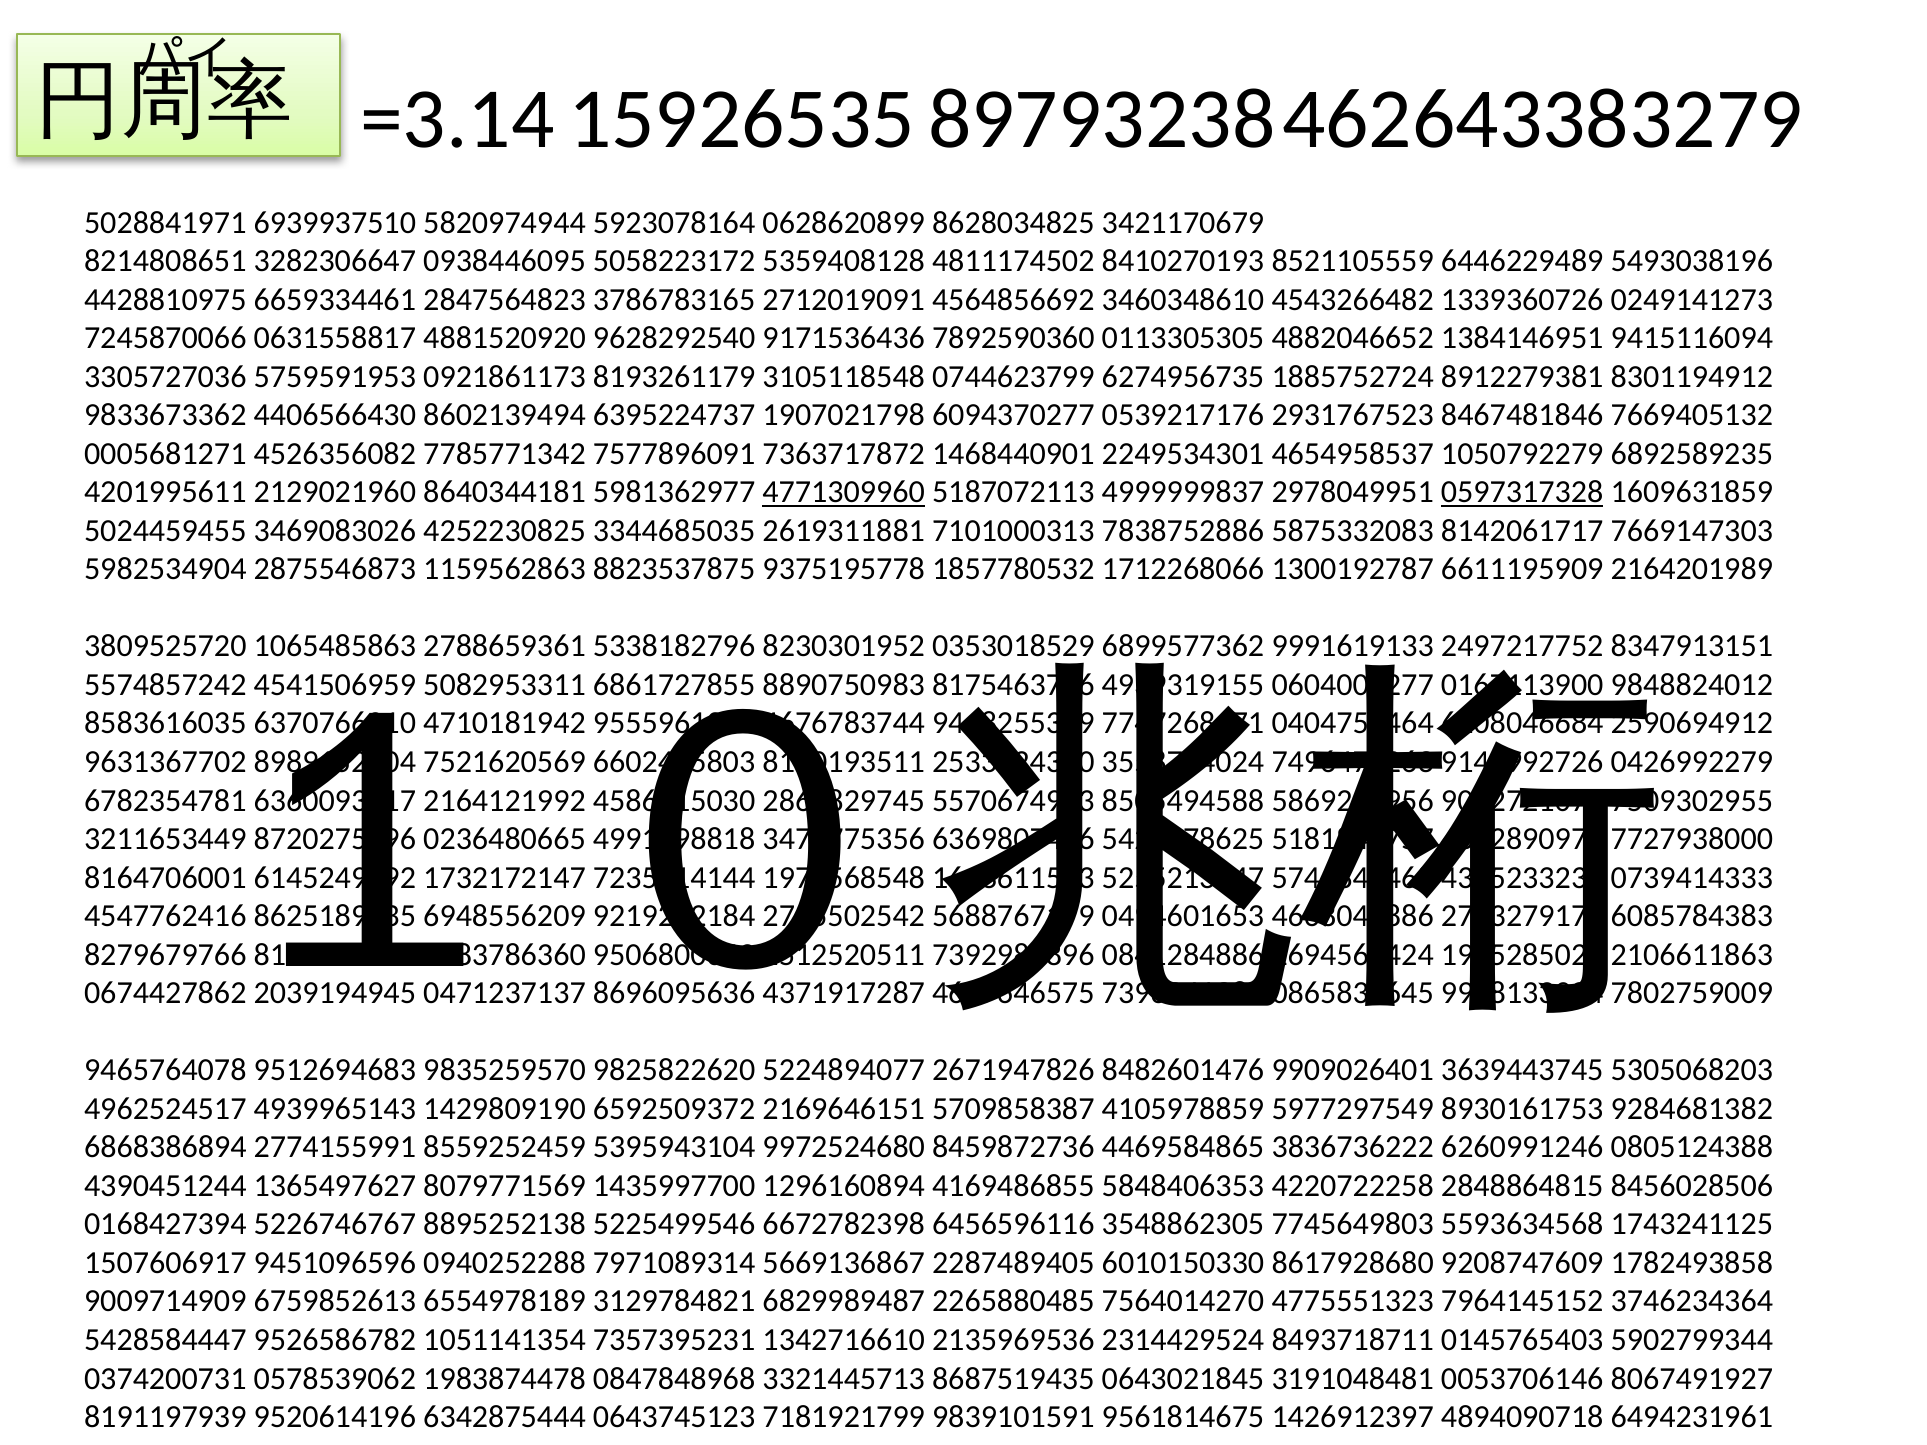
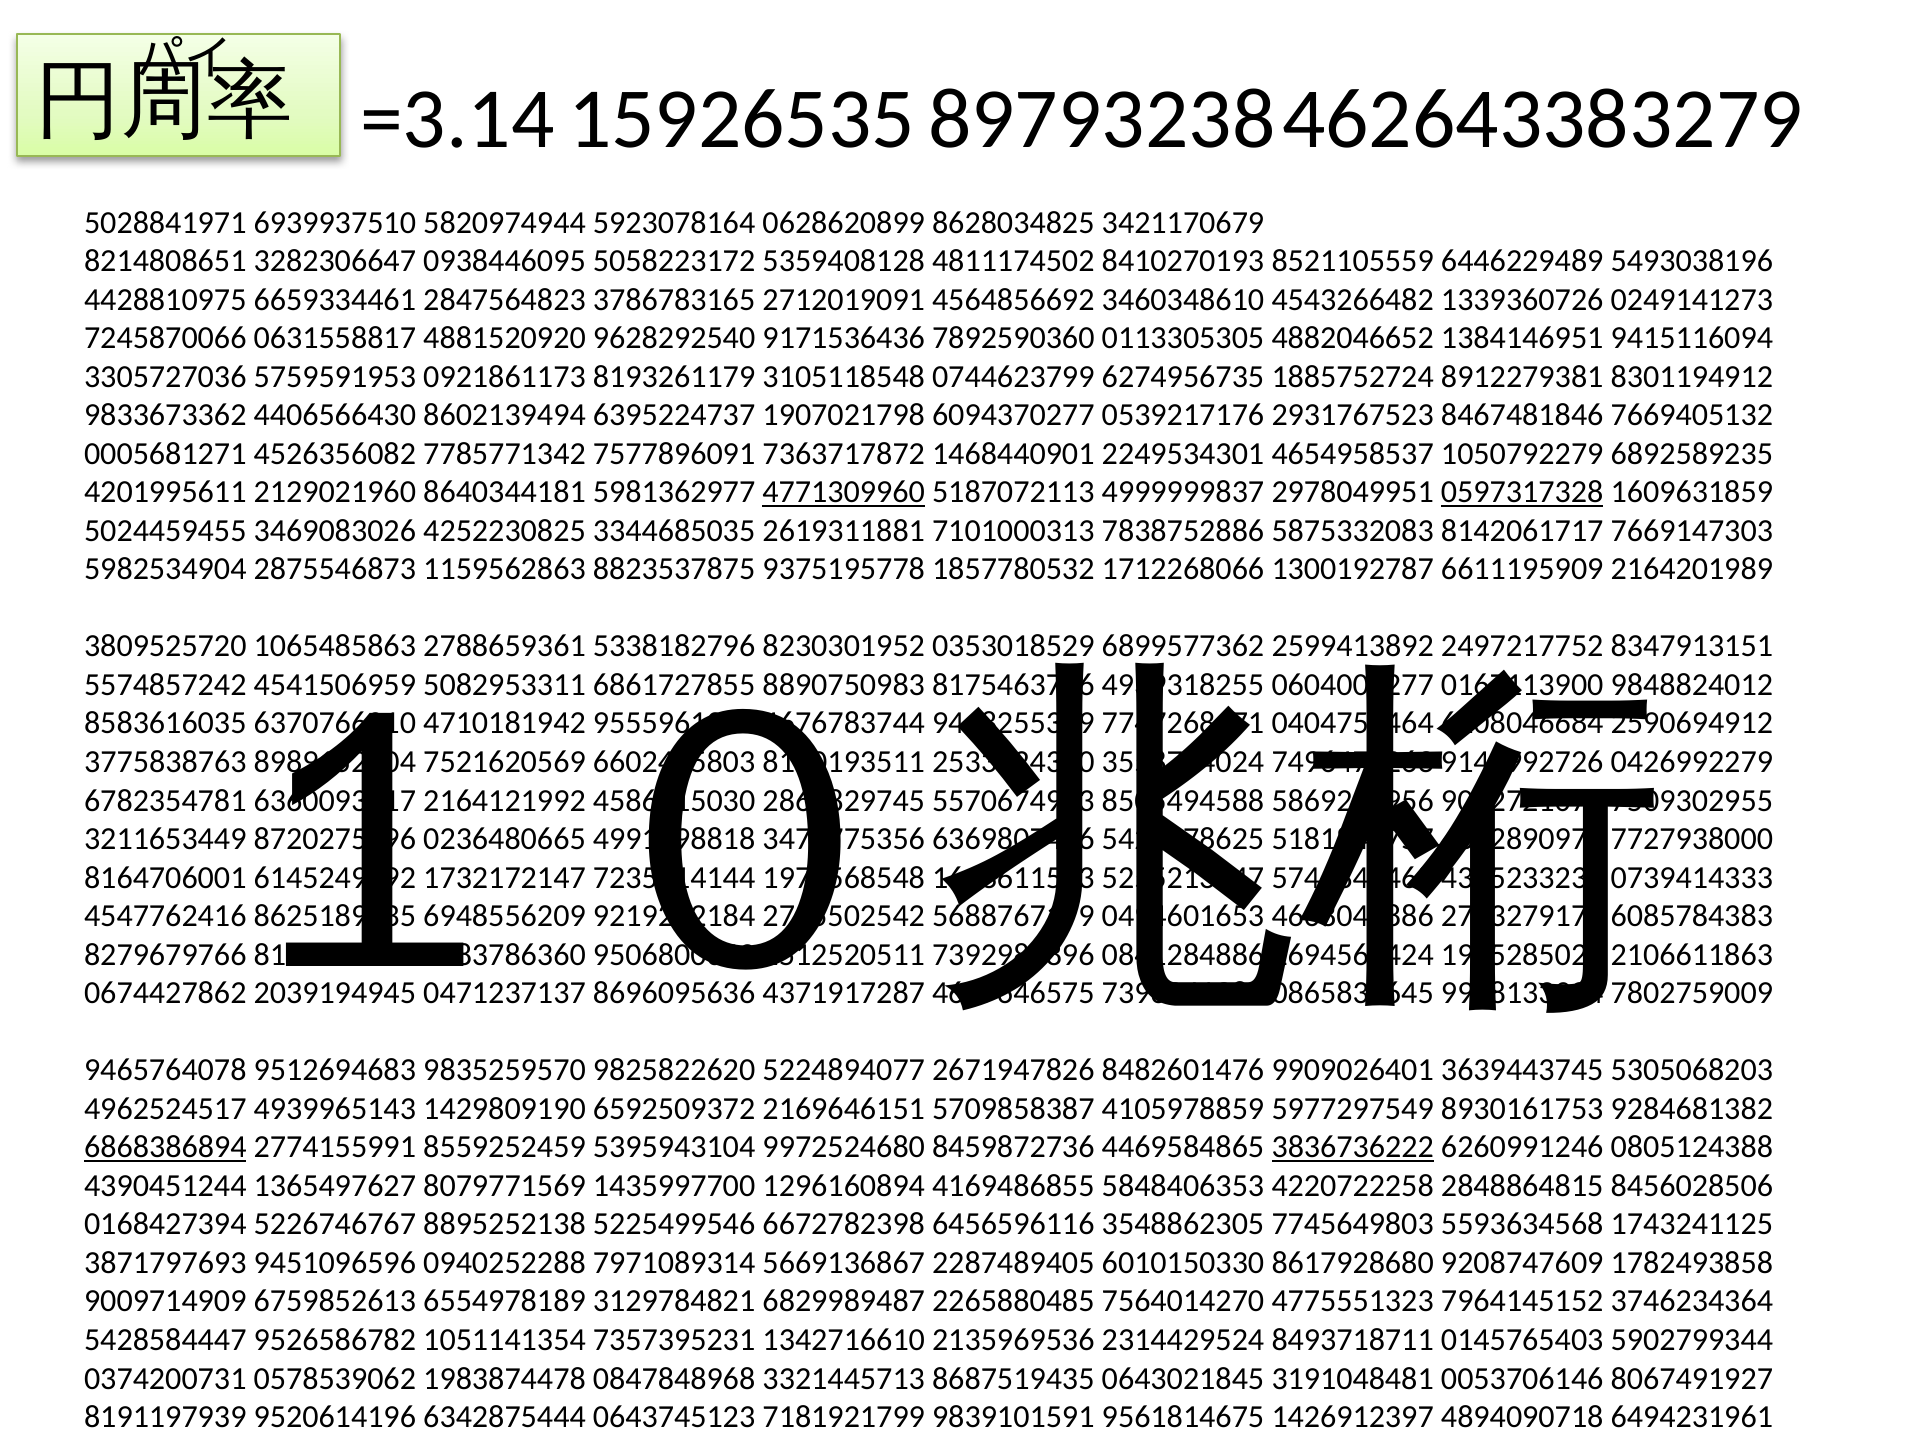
9991619133: 9991619133 -> 2599413892 (1353, 646)
4939319155: 4939319155 -> 4939318255 (1183, 685)
9631367702: 9631367702 -> 3775838763 (165, 762)
6868386894 underline: none -> present (165, 1147)
3836736222 underline: none -> present (1353, 1147)
1507606917: 1507606917 -> 3871797693 (165, 1263)
